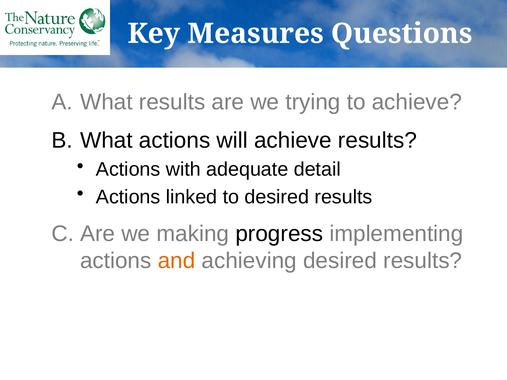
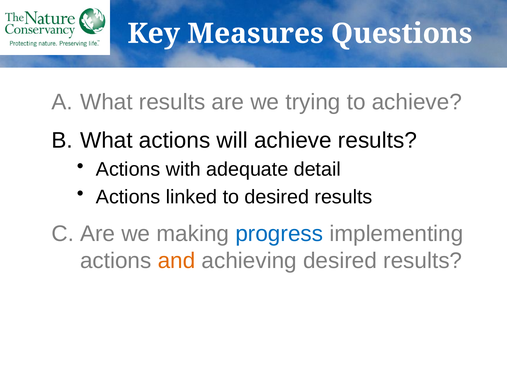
progress colour: black -> blue (279, 234)
